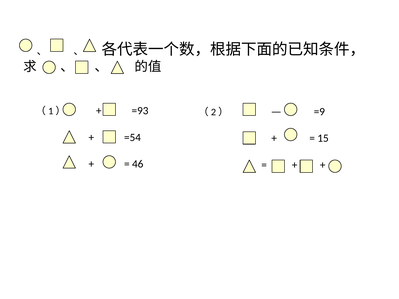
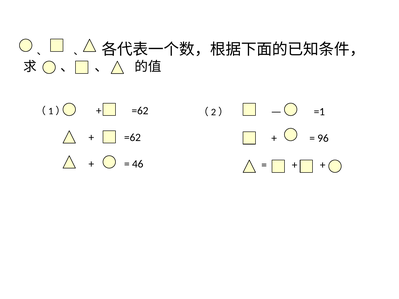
=93: =93 -> =62 (140, 111)
=9: =9 -> =1 (319, 112)
=54: =54 -> =62 (132, 137)
15: 15 -> 96 (323, 138)
